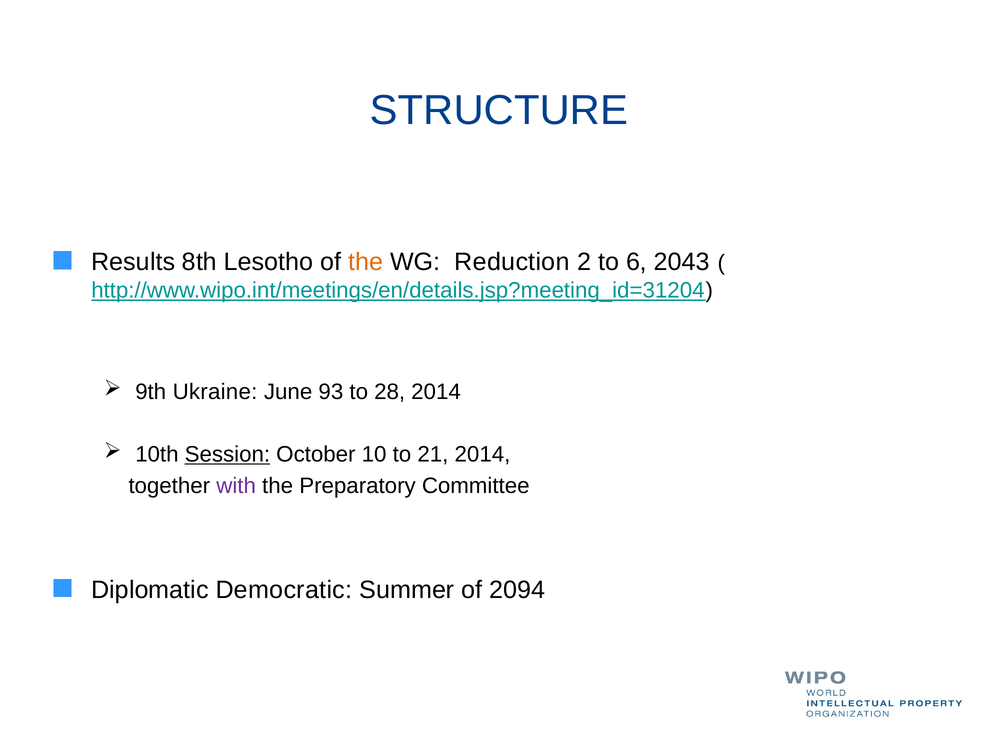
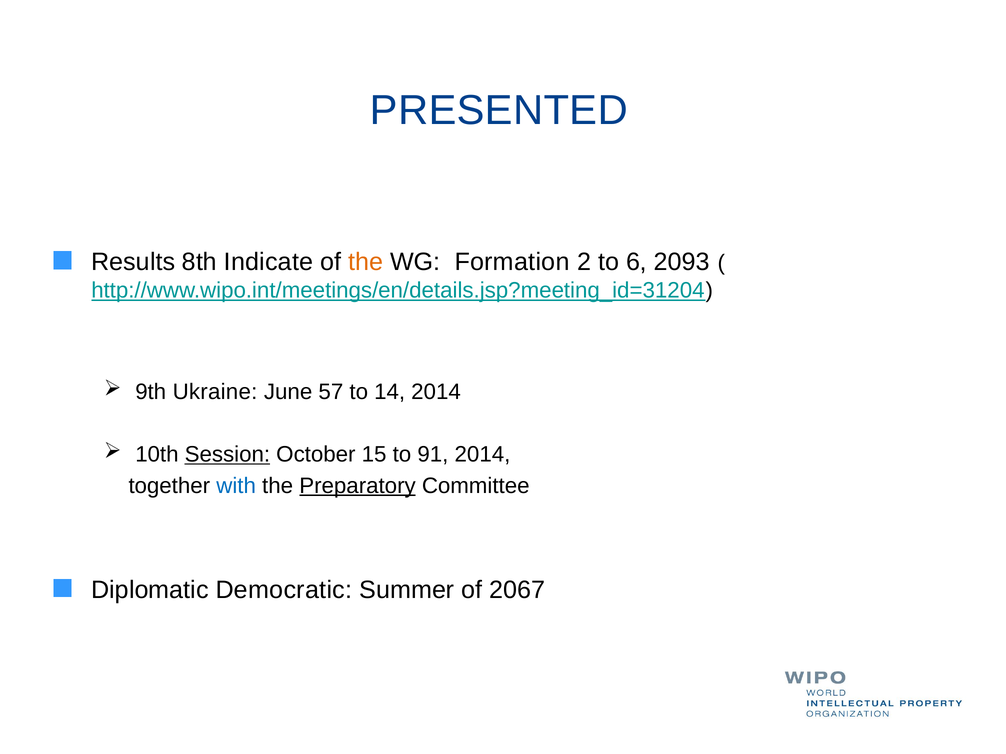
STRUCTURE: STRUCTURE -> PRESENTED (499, 110)
Lesotho: Lesotho -> Indicate (269, 262)
Reduction: Reduction -> Formation (512, 262)
2043: 2043 -> 2093 (682, 262)
93: 93 -> 57 (331, 392)
28: 28 -> 14 (390, 392)
10: 10 -> 15 (374, 455)
21: 21 -> 91 (433, 455)
with colour: purple -> blue (236, 486)
Preparatory underline: none -> present (358, 486)
2094: 2094 -> 2067 (517, 590)
